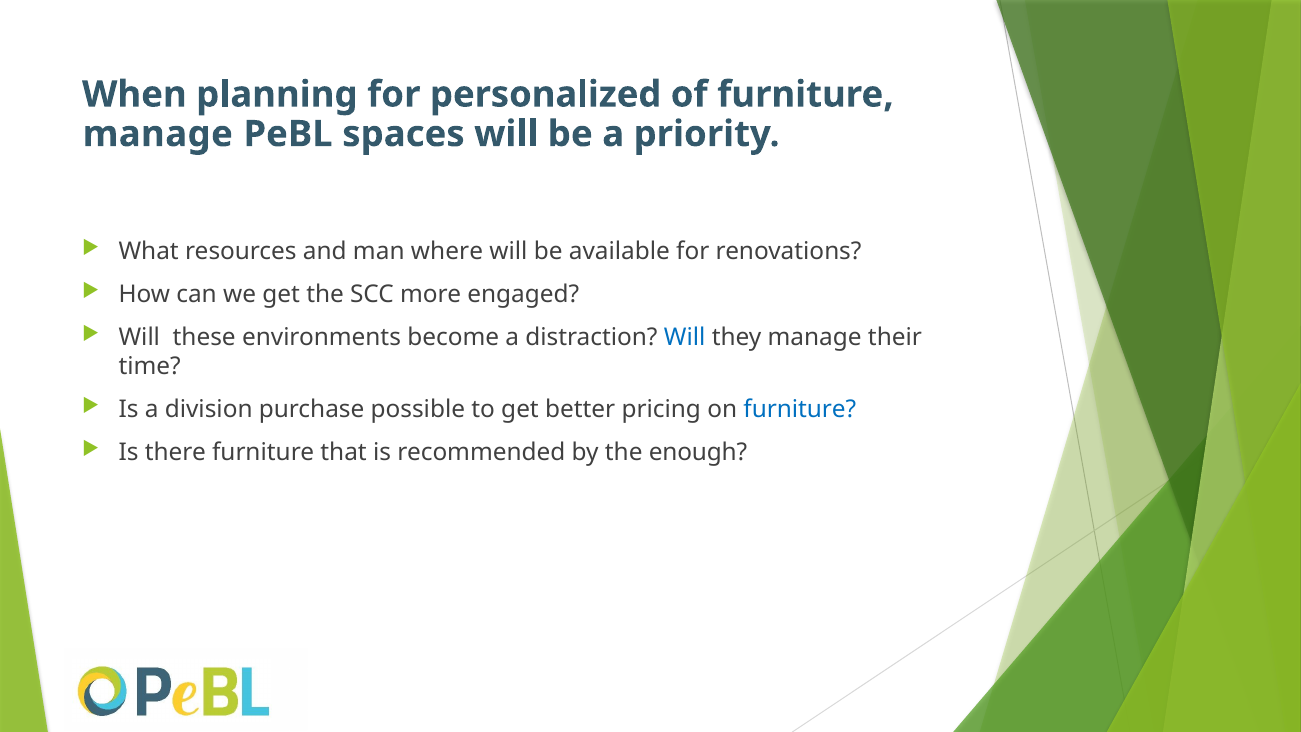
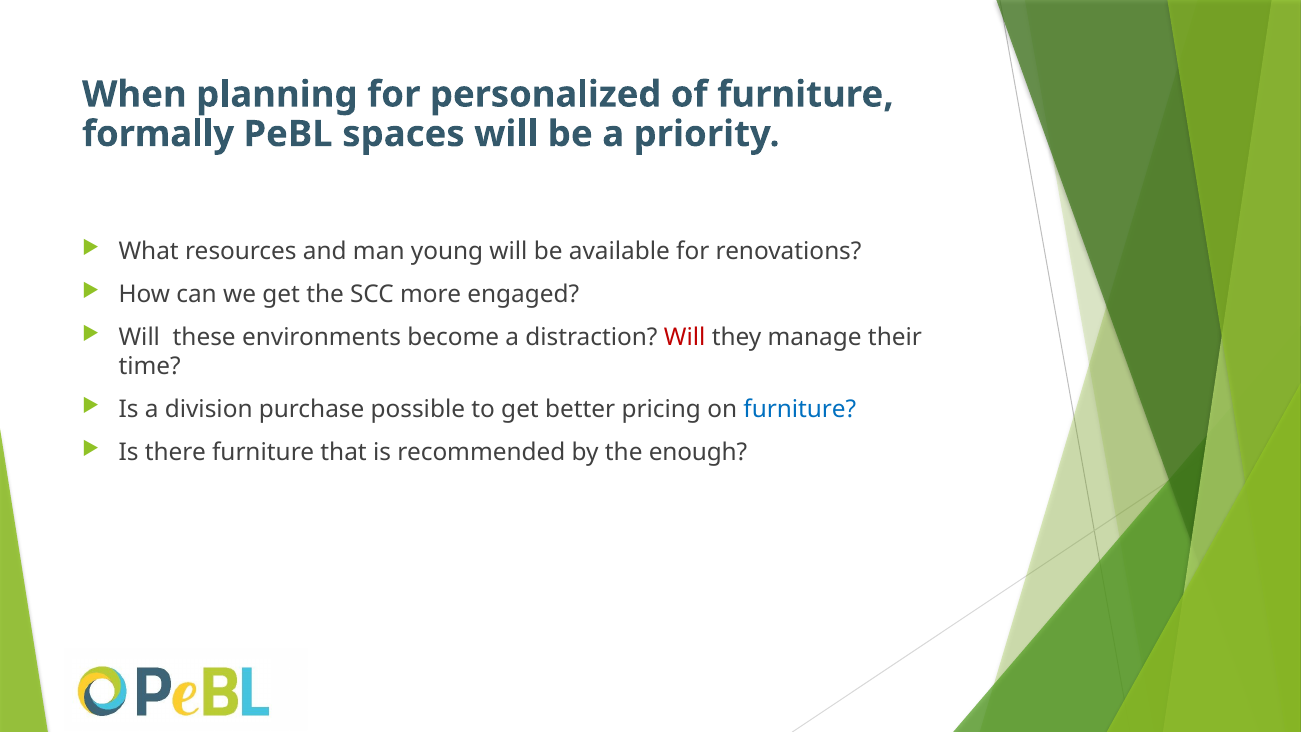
manage: manage -> formally (158, 134)
where: where -> young (447, 252)
Will colour: blue -> red (685, 337)
